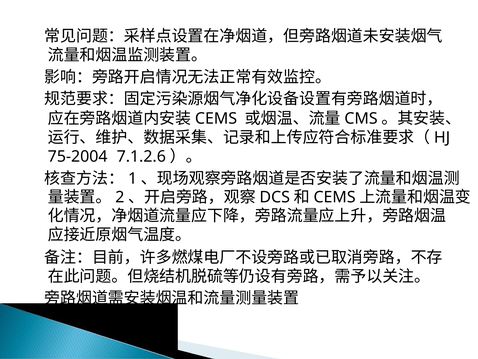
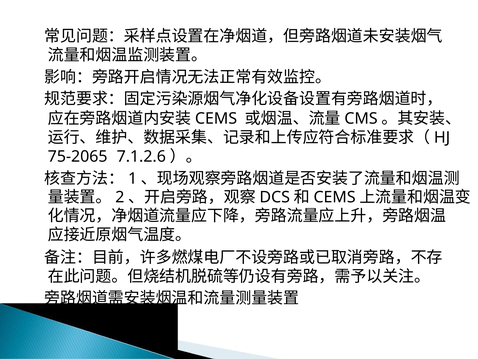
75-2004: 75-2004 -> 75-2065 (78, 156)
